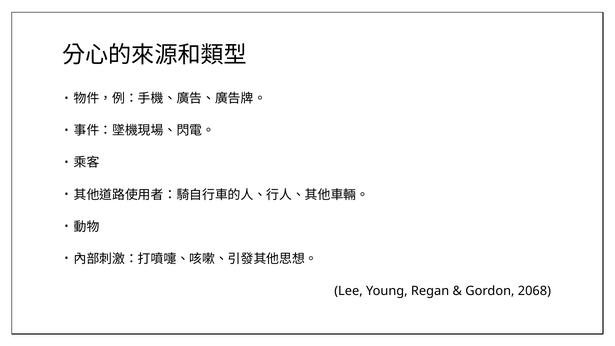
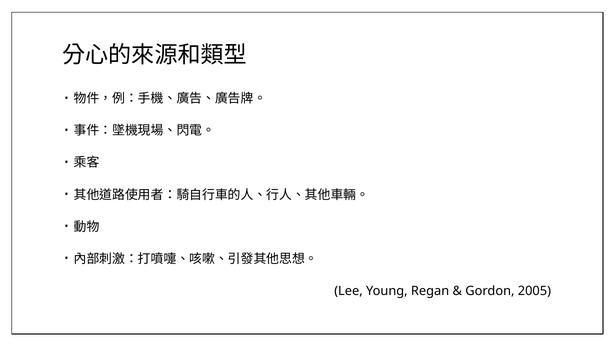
2068: 2068 -> 2005 (534, 291)
